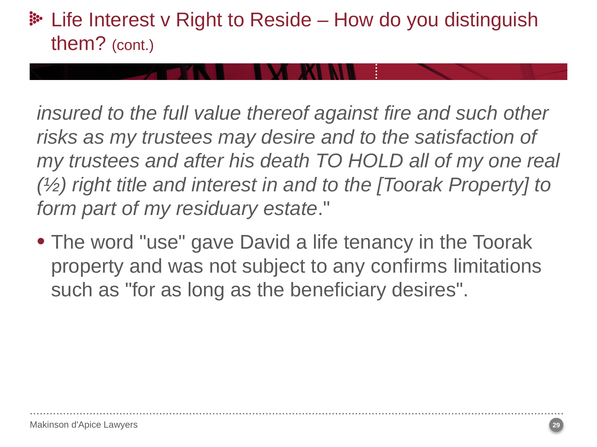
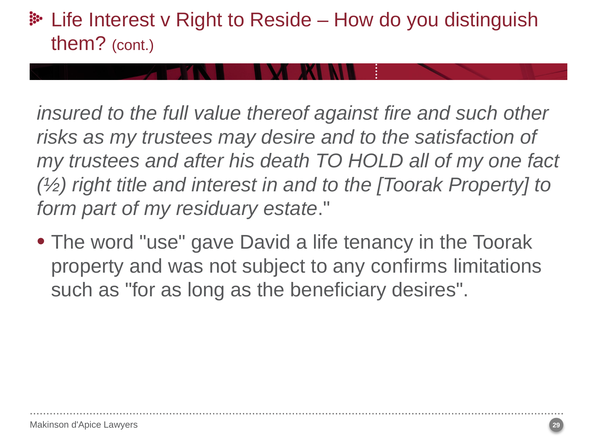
real: real -> fact (543, 161)
